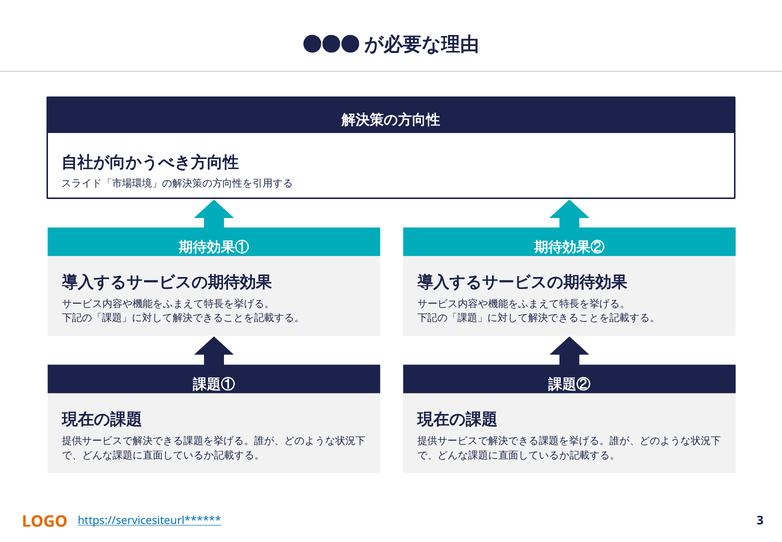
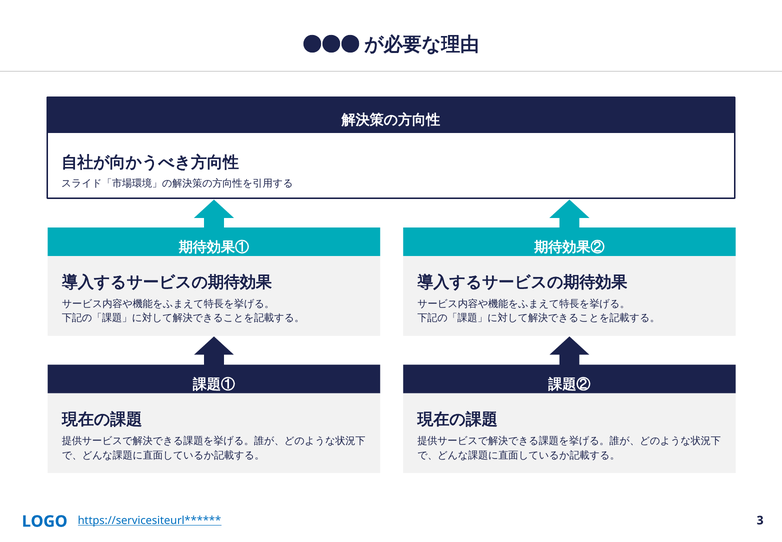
LOGO colour: orange -> blue (45, 521)
